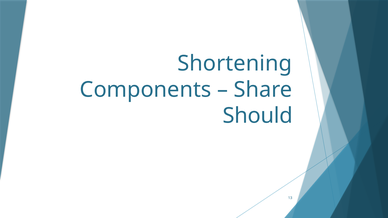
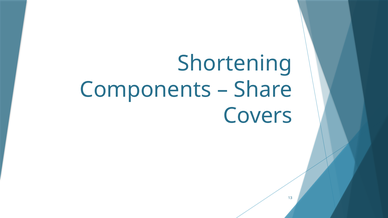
Should: Should -> Covers (258, 116)
